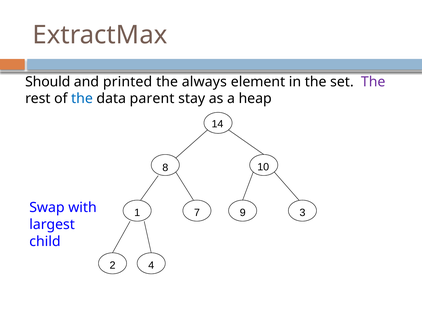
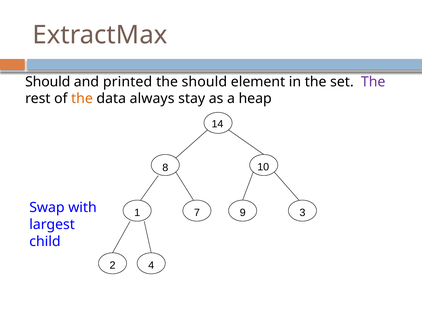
the always: always -> should (204, 82)
the colour: blue -> orange (82, 99)
parent: parent -> always (152, 99)
